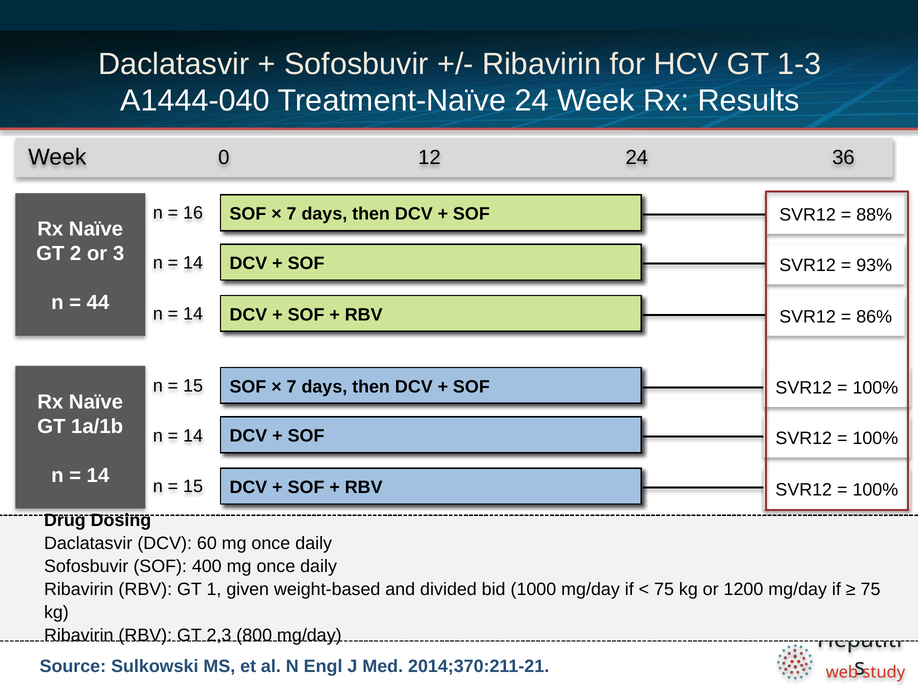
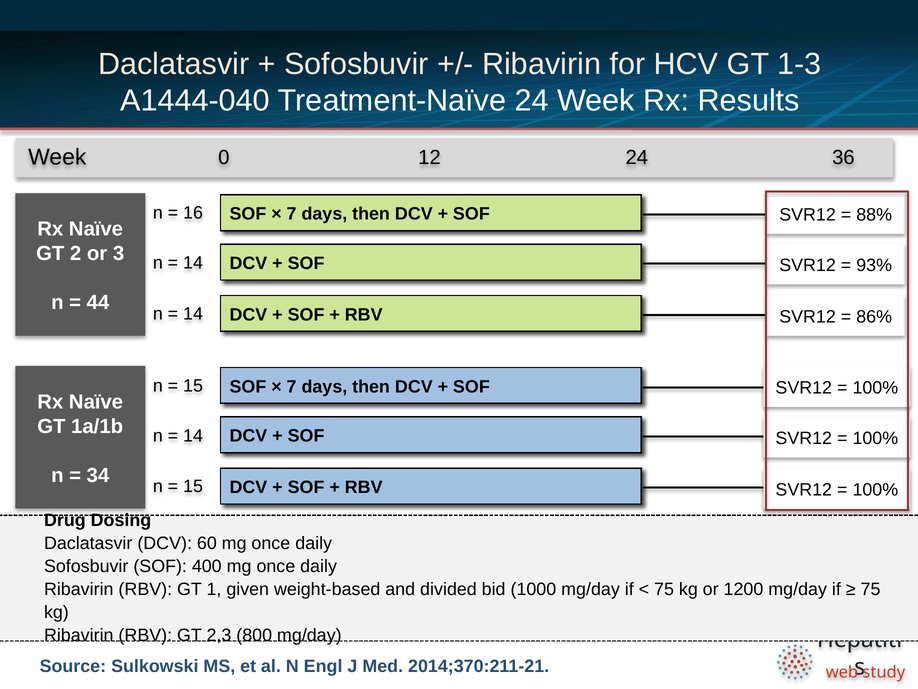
14: 14 -> 34 (98, 475)
